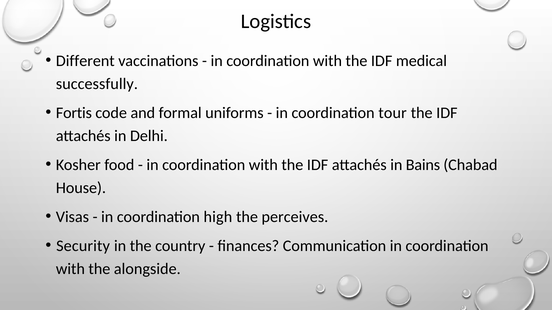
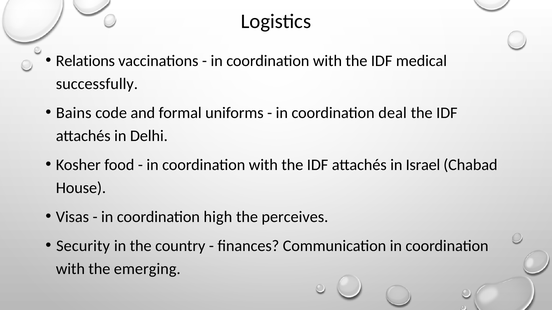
Different: Different -> Relations (85, 61)
Fortis: Fortis -> Bains (74, 113)
tour: tour -> deal (393, 113)
Bains: Bains -> Israel (423, 165)
alongside: alongside -> emerging (147, 269)
